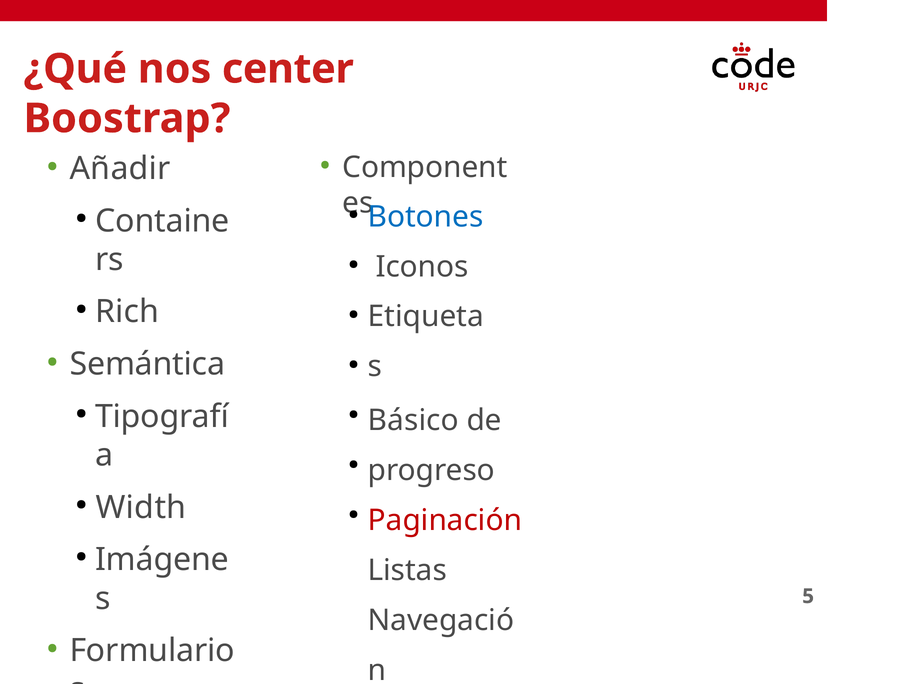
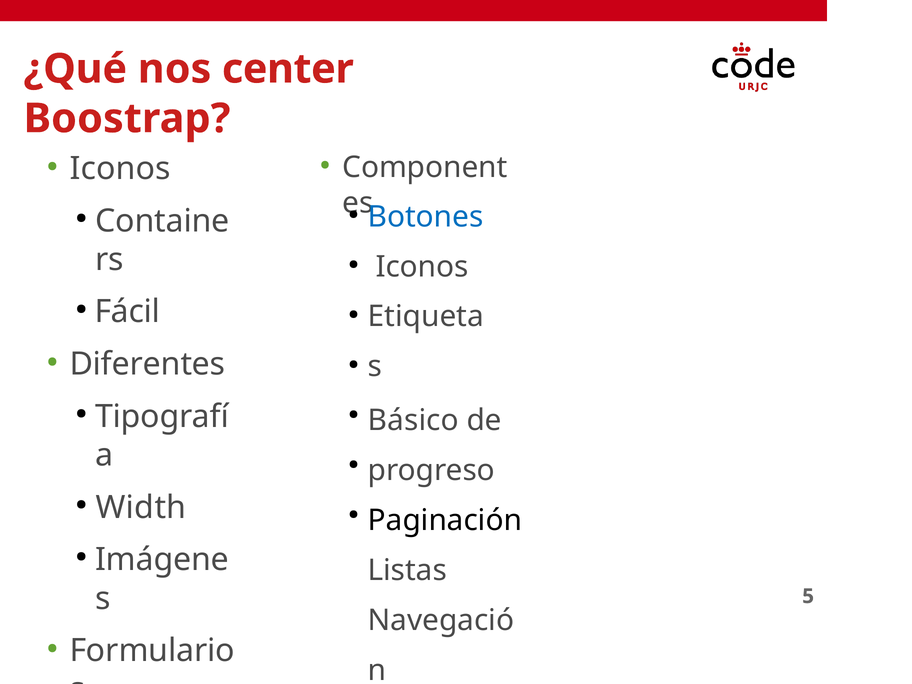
Añadir: Añadir -> Iconos (120, 169)
Rich: Rich -> Fácil (127, 312)
Semántica: Semántica -> Diferentes (147, 364)
Paginación colour: red -> black (445, 520)
